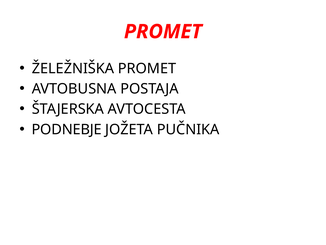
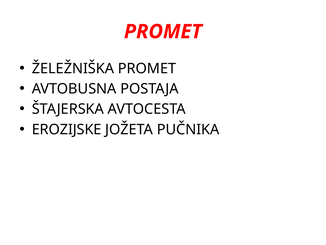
PODNEBJE: PODNEBJE -> EROZIJSKE (67, 129)
